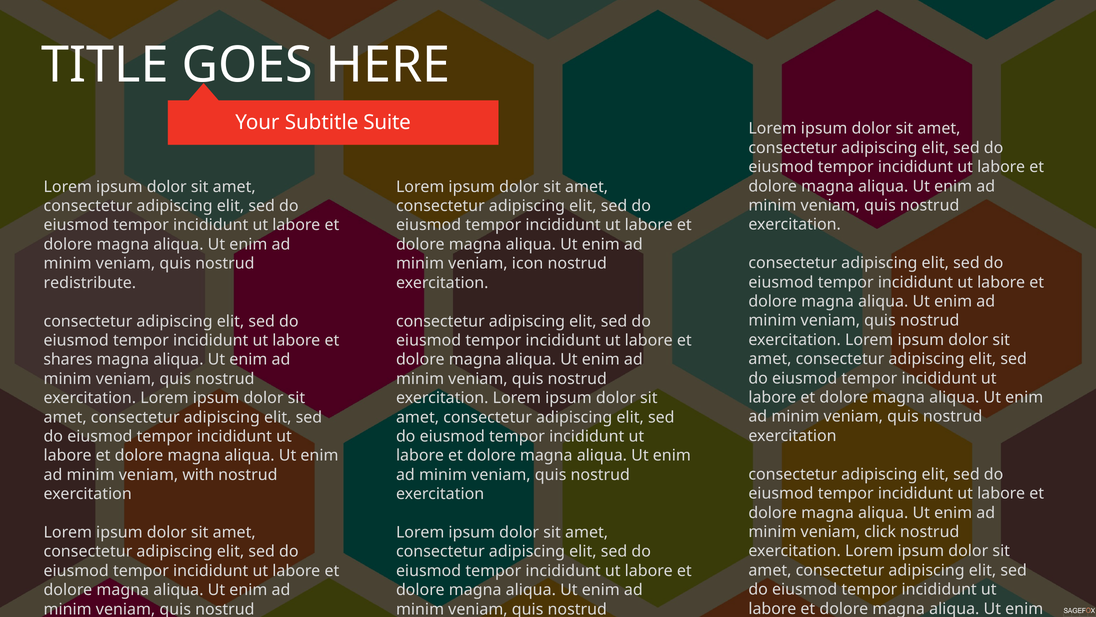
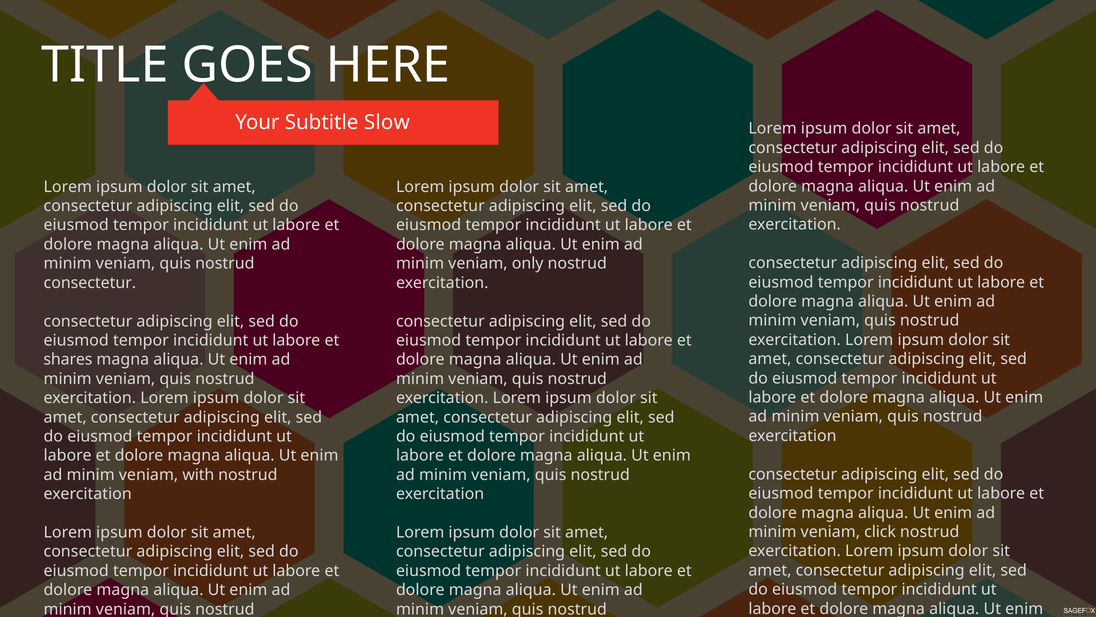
Suite: Suite -> Slow (387, 123)
icon: icon -> only (528, 263)
redistribute: redistribute -> consectetur (90, 283)
